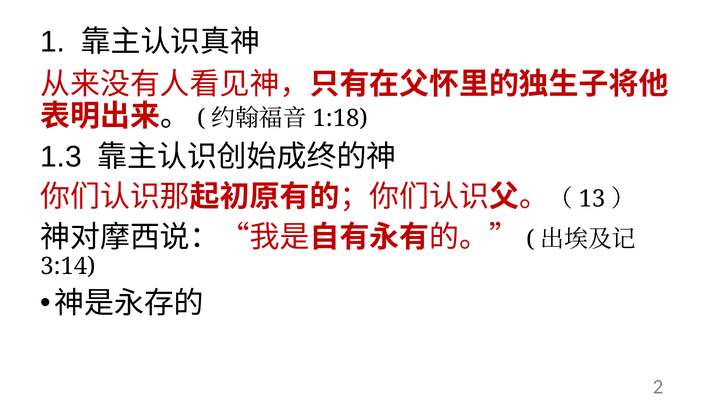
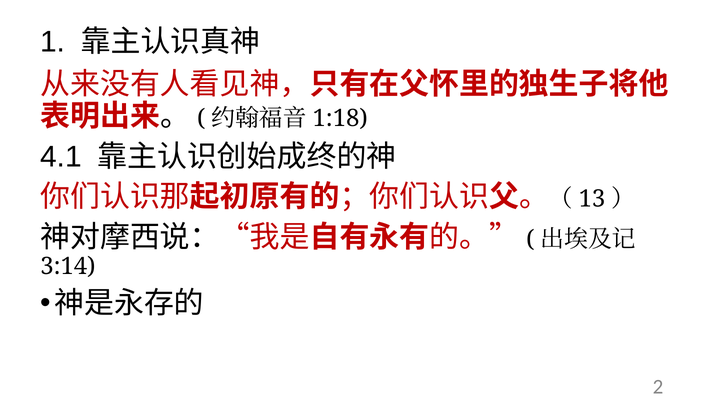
1.3: 1.3 -> 4.1 (61, 157)
